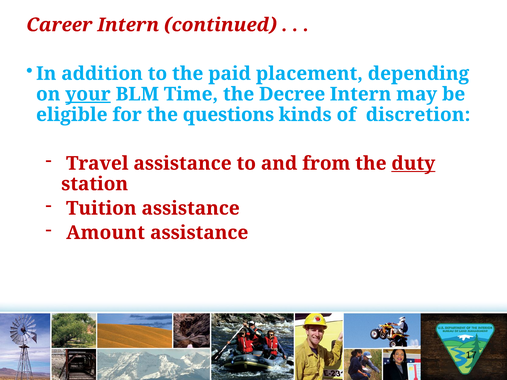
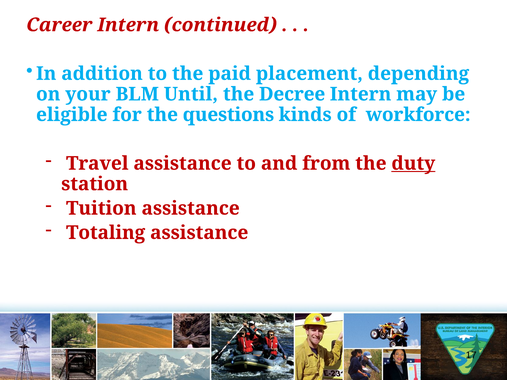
your underline: present -> none (88, 94)
Time: Time -> Until (191, 94)
discretion: discretion -> workforce (418, 115)
Amount: Amount -> Totaling (106, 233)
